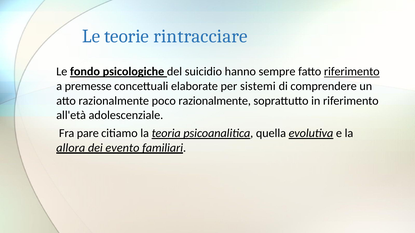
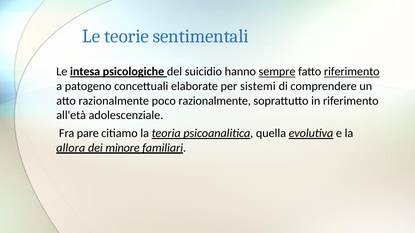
rintracciare: rintracciare -> sentimentali (201, 36)
fondo: fondo -> intesa (85, 72)
sempre underline: none -> present (277, 72)
premesse: premesse -> patogeno (88, 86)
evento: evento -> minore (123, 148)
